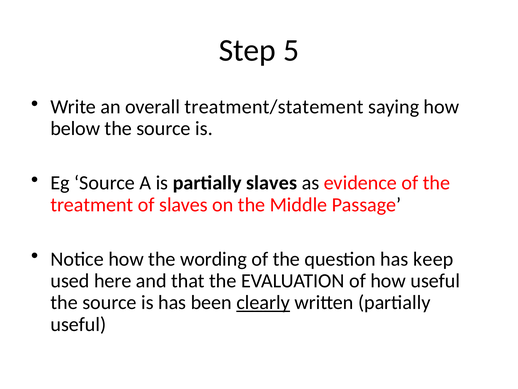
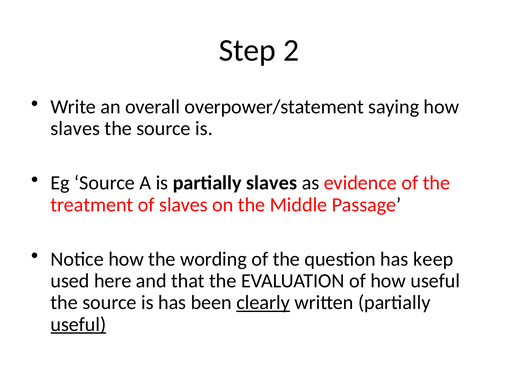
5: 5 -> 2 (291, 50)
treatment/statement: treatment/statement -> overpower/statement (274, 107)
below: below -> slaves (75, 128)
useful underline: none -> present (78, 324)
